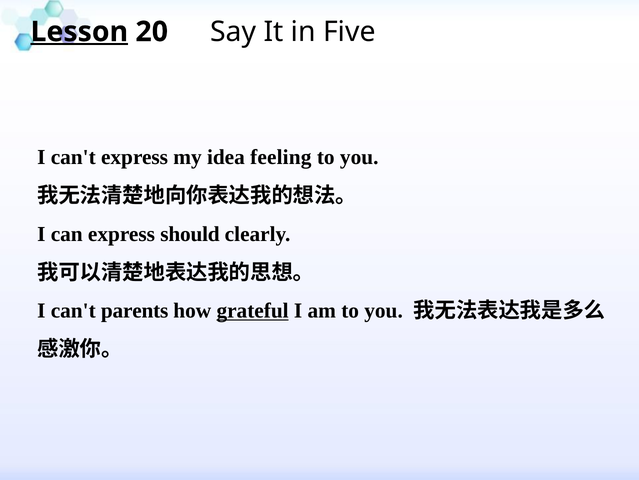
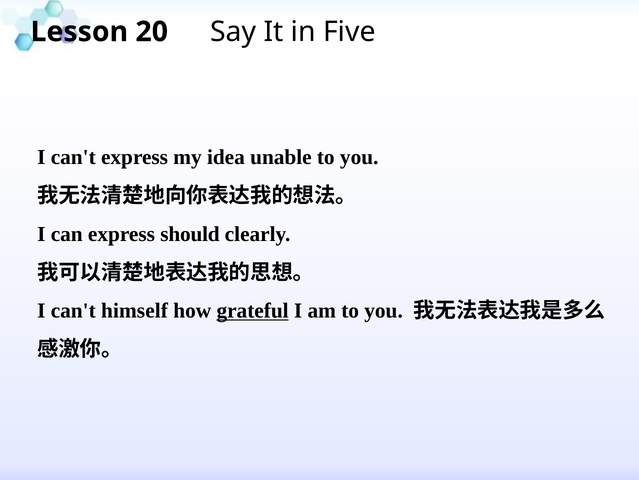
Lesson underline: present -> none (79, 32)
feeling: feeling -> unable (281, 157)
parents: parents -> himself (134, 310)
